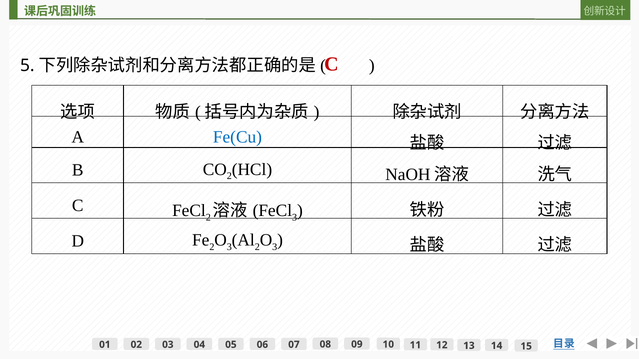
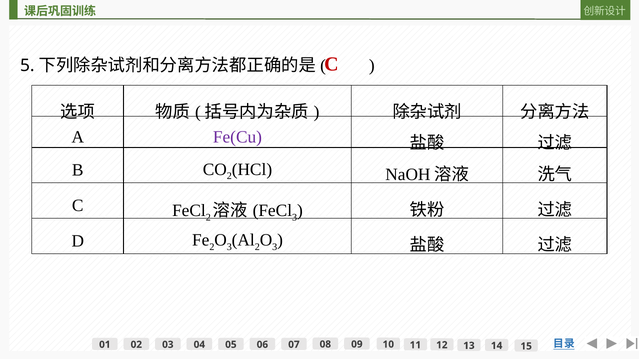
Fe(Cu colour: blue -> purple (237, 137)
